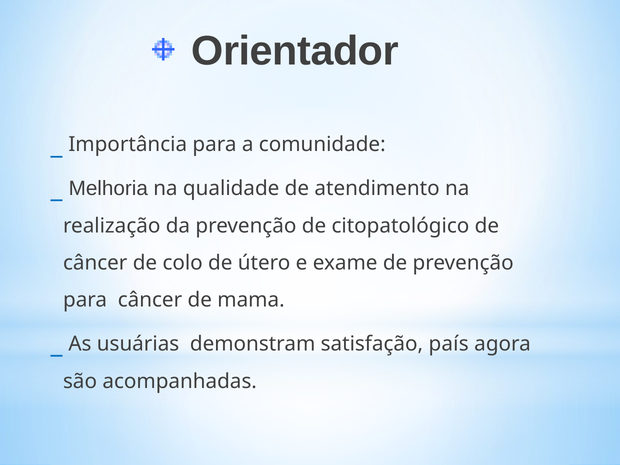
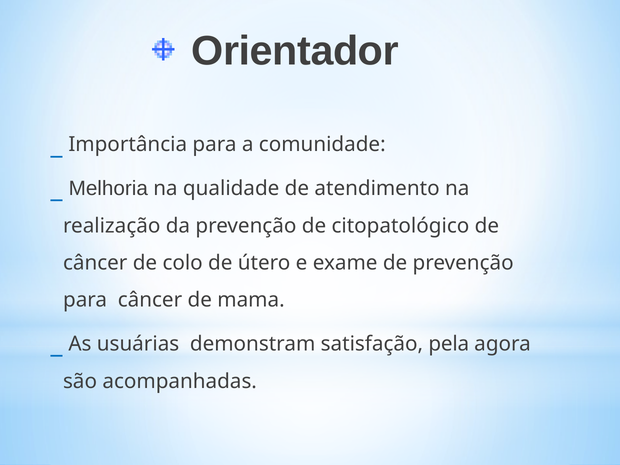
país: país -> pela (449, 344)
